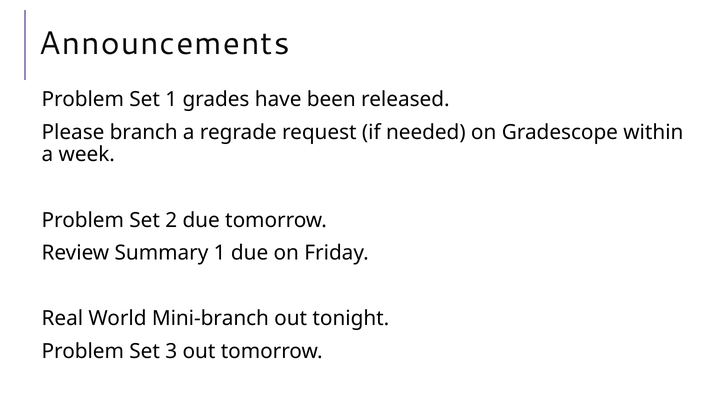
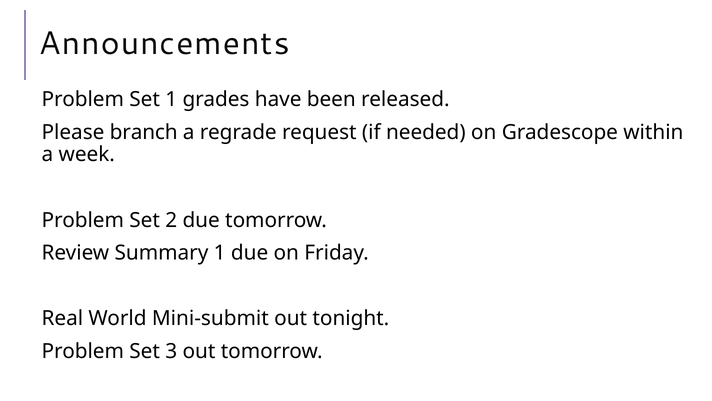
Mini-branch: Mini-branch -> Mini-submit (210, 318)
